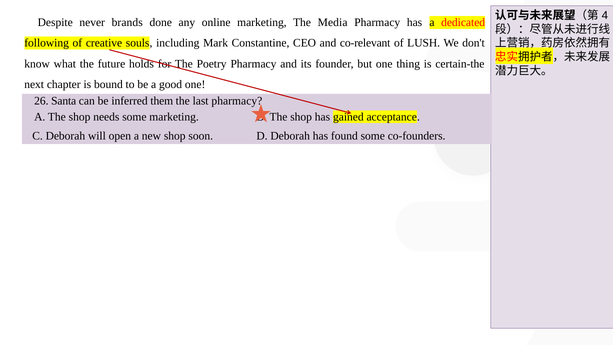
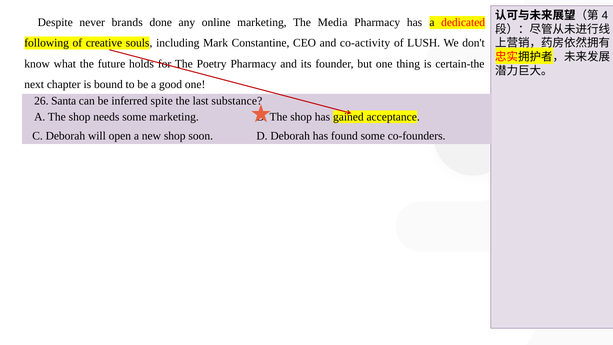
co-relevant: co-relevant -> co-activity (365, 43)
them: them -> spite (162, 101)
last pharmacy: pharmacy -> substance (237, 101)
